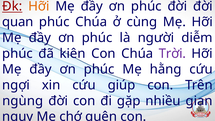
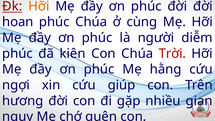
quan: quan -> hoan (18, 22)
Trời colour: purple -> red (172, 54)
ngùng: ngùng -> hương (23, 101)
